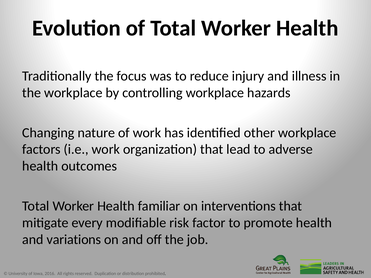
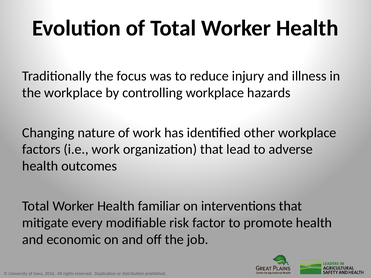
variations: variations -> economic (74, 240)
